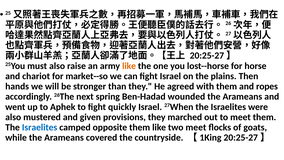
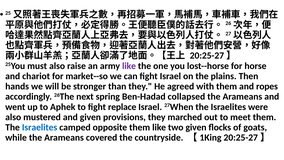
like colour: orange -> purple (129, 66)
wounded: wounded -> collapsed (186, 96)
quickly: quickly -> replace (122, 107)
two meet: meet -> given (196, 127)
